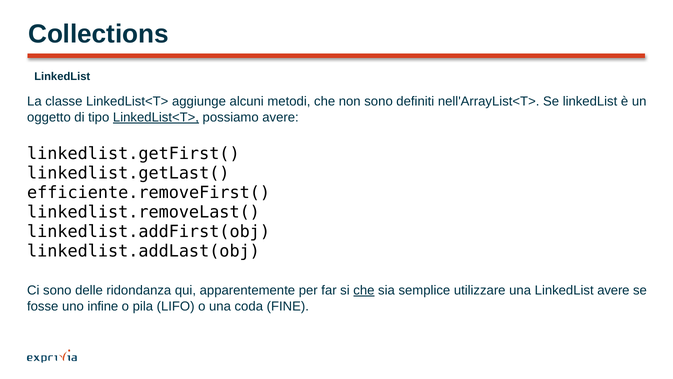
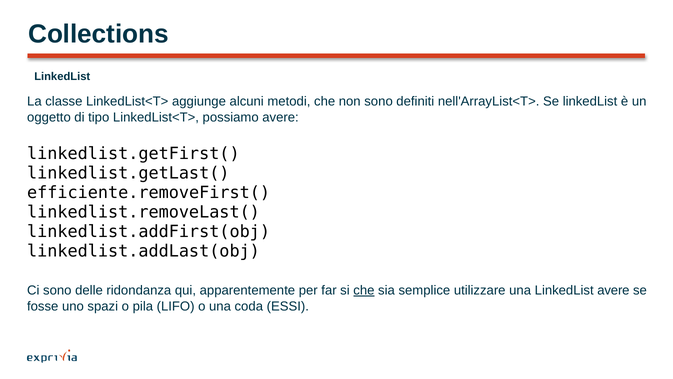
LinkedList<T> underline: present -> none (156, 117)
infine: infine -> spazi (103, 306)
FINE: FINE -> ESSI (288, 306)
